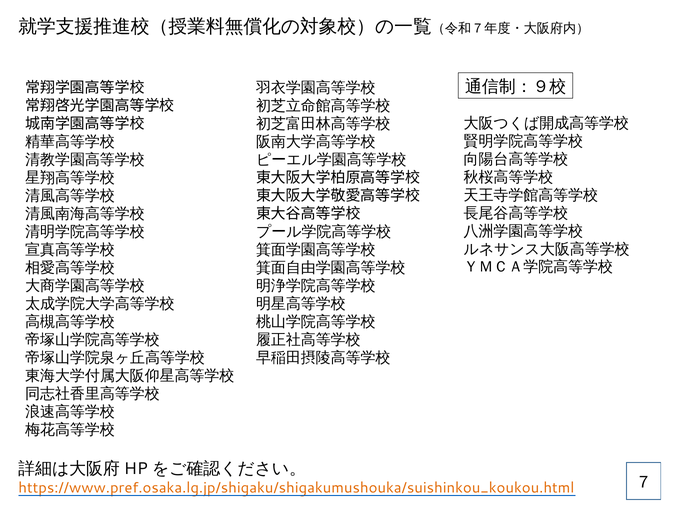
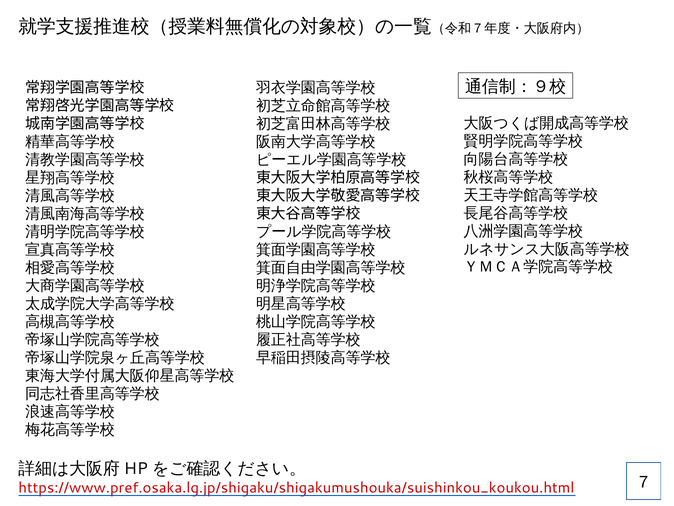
https://www.pref.osaka.lg.jp/shigaku/shigakumushouka/suishinkou_koukou.html colour: orange -> red (296, 487)
